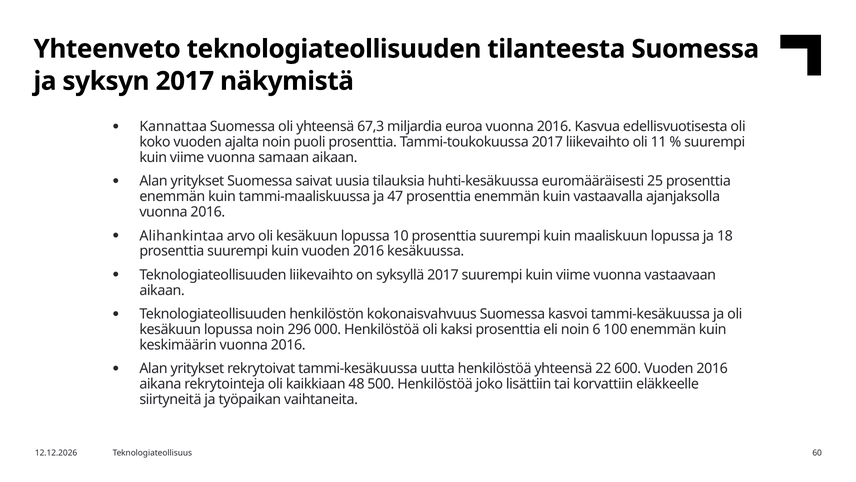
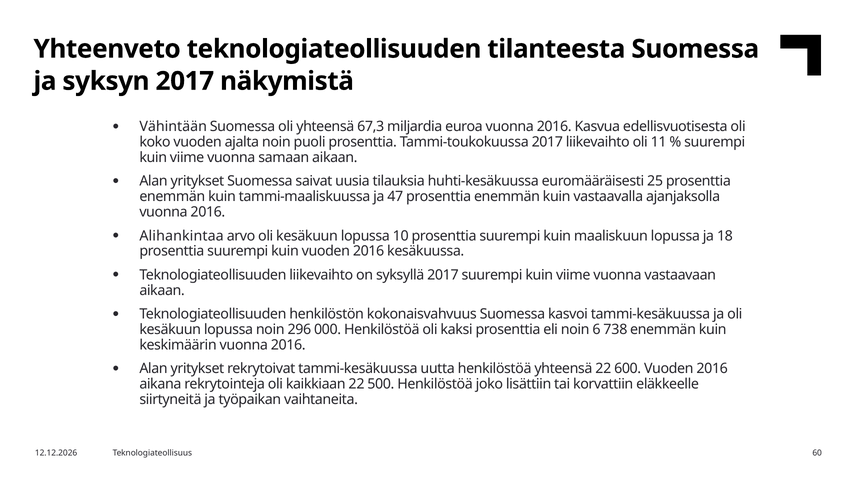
Kannattaa: Kannattaa -> Vähintään (173, 127)
100: 100 -> 738 (615, 329)
kaikkiaan 48: 48 -> 22 (357, 384)
